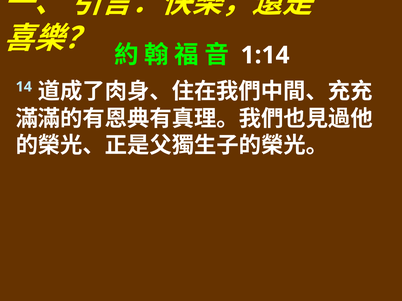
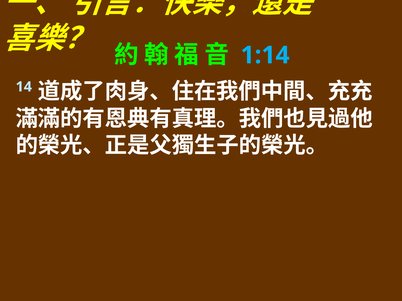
1:14 colour: white -> light blue (265, 55)
